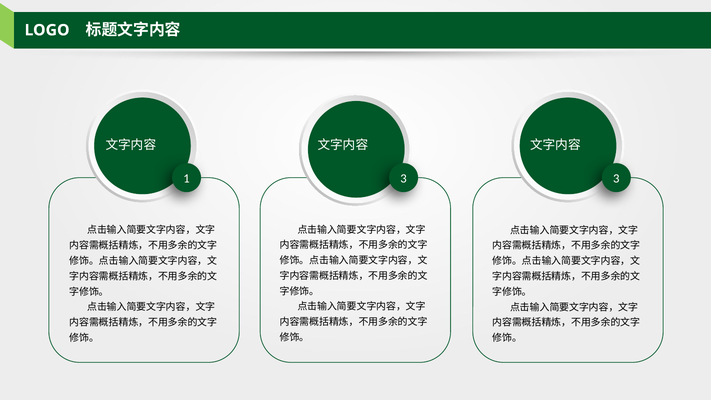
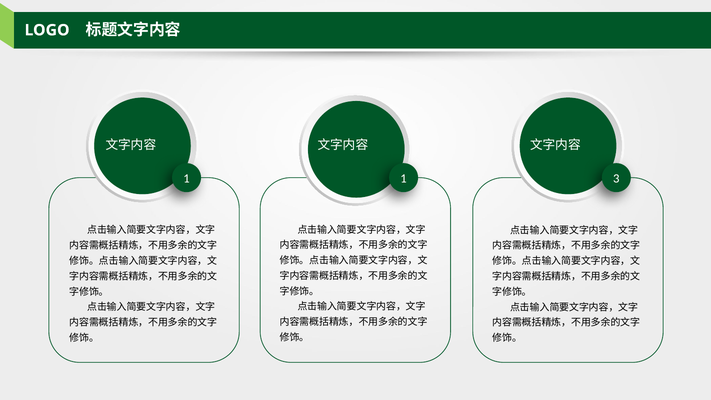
1 3: 3 -> 1 (404, 178)
